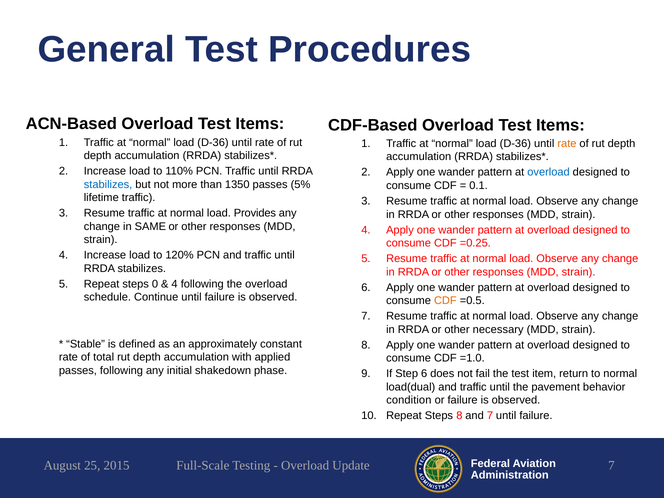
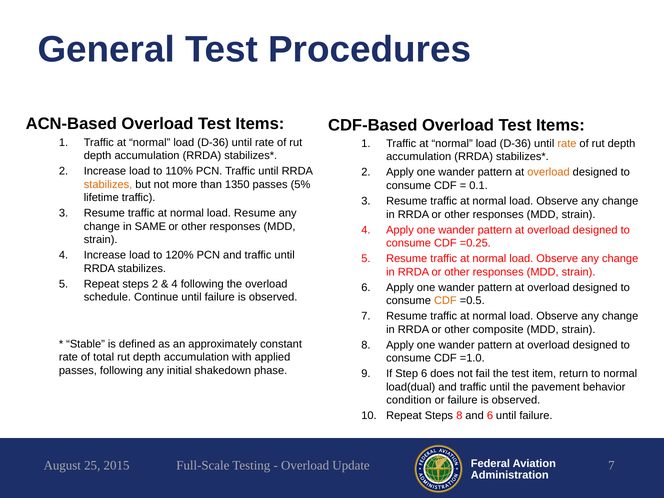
overload colour: blue -> orange (549, 172)
stabilizes colour: blue -> orange (108, 184)
load Provides: Provides -> Resume (255, 213)
steps 0: 0 -> 2 (155, 284)
necessary: necessary -> composite (498, 330)
and 7: 7 -> 6 (490, 416)
